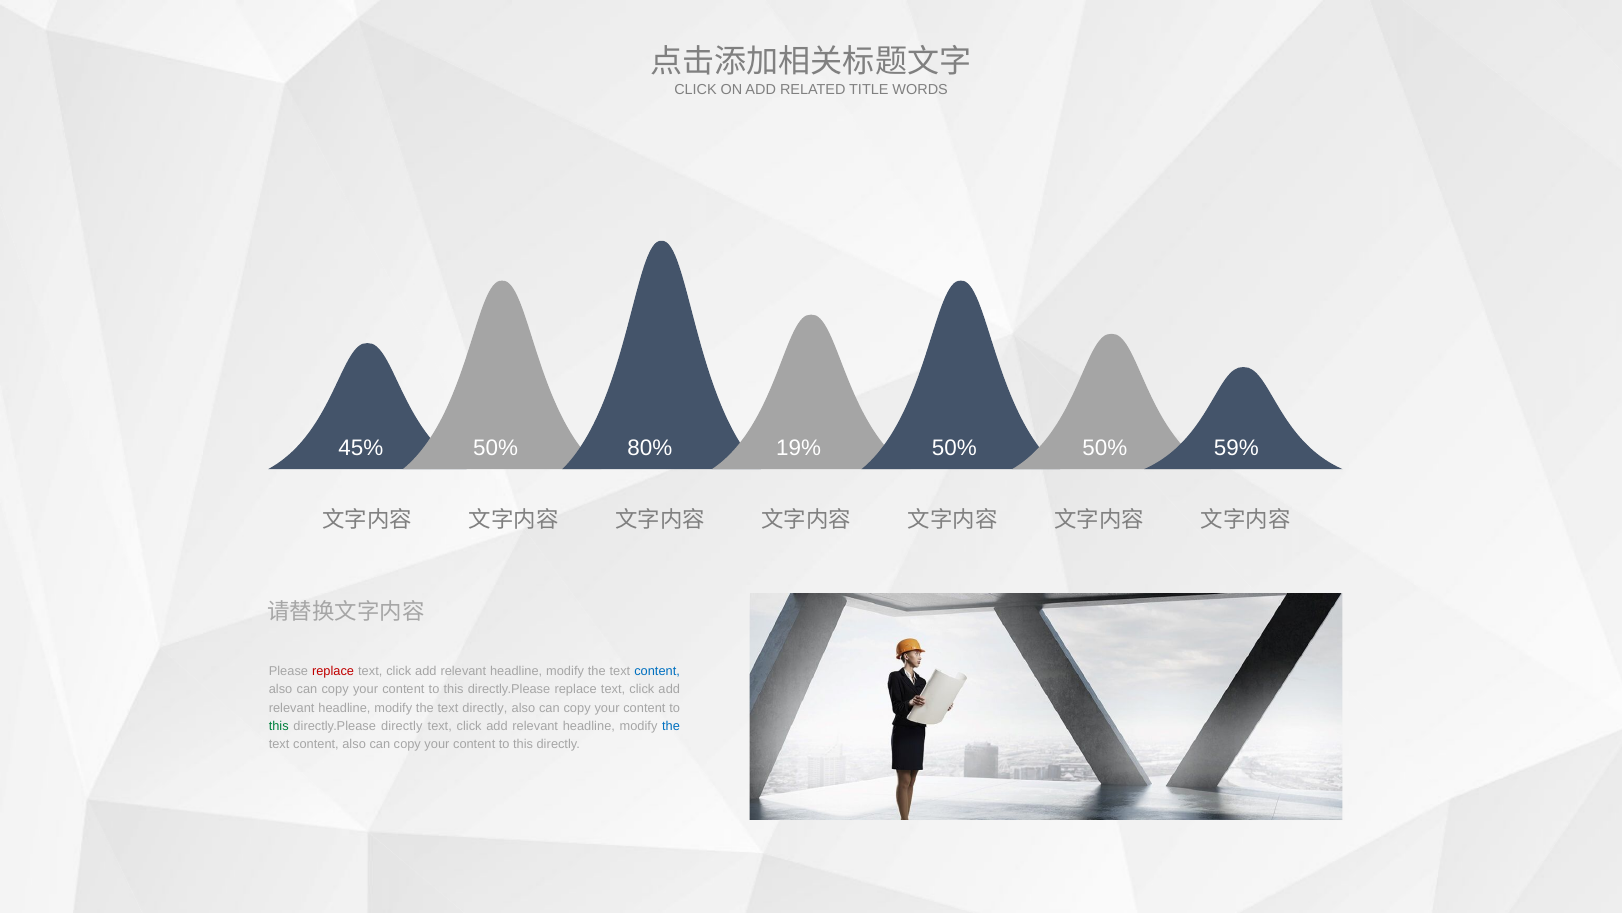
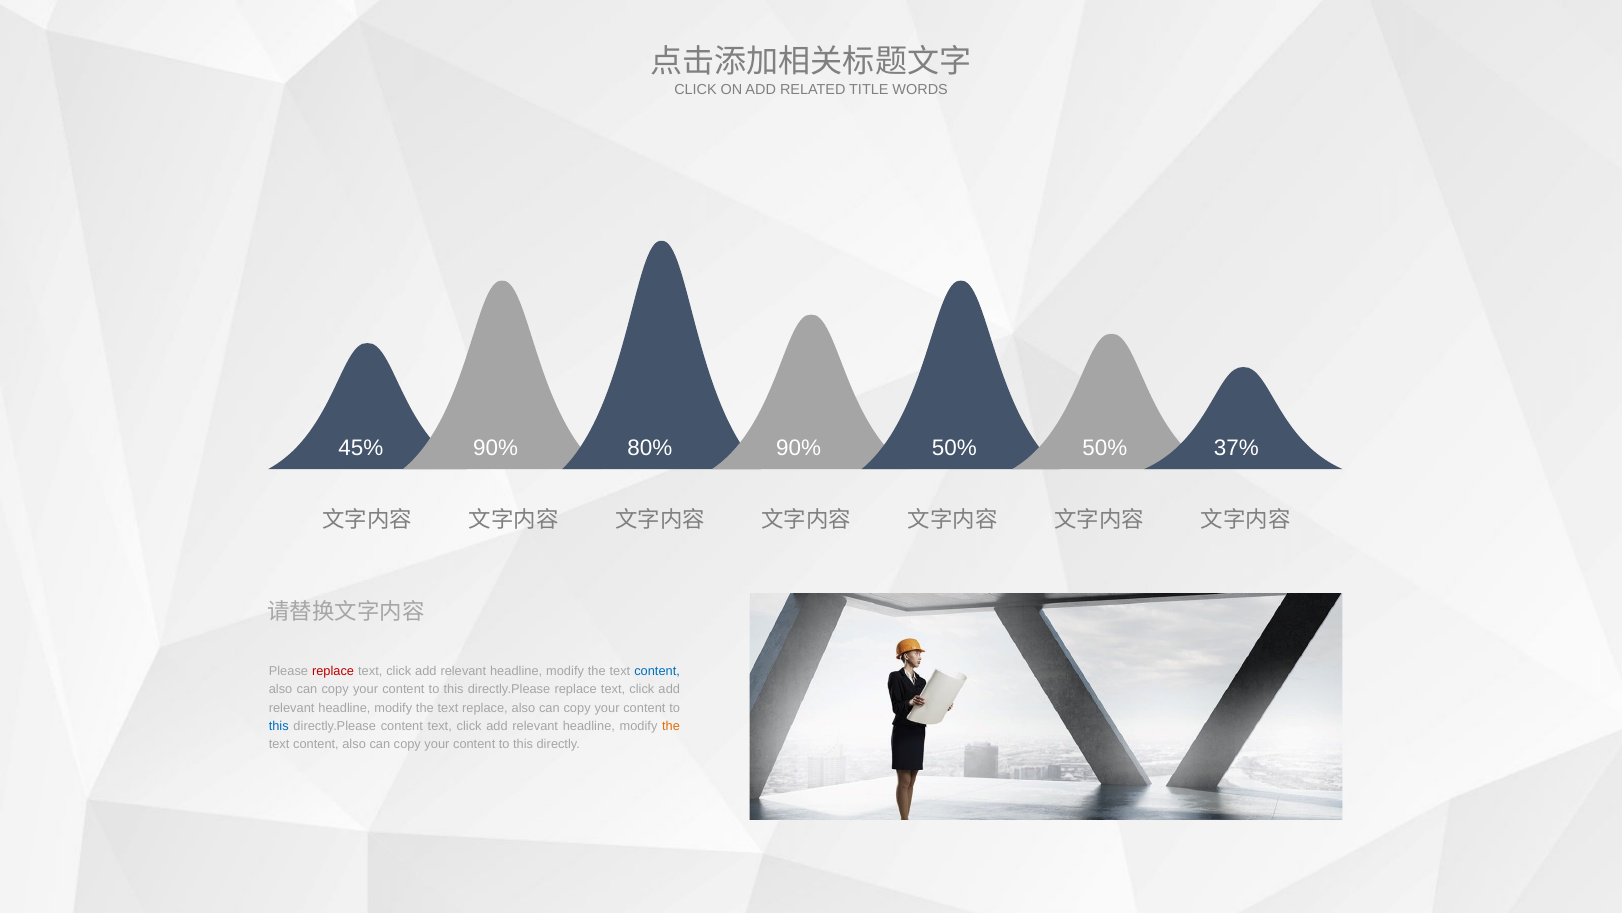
45% 50%: 50% -> 90% (496, 448)
80% 19%: 19% -> 90% (799, 448)
59%: 59% -> 37% (1236, 448)
text directly: directly -> replace (485, 707)
this colour: green -> blue (279, 726)
directly.Please directly: directly -> content (402, 726)
the colour: blue -> orange (671, 726)
